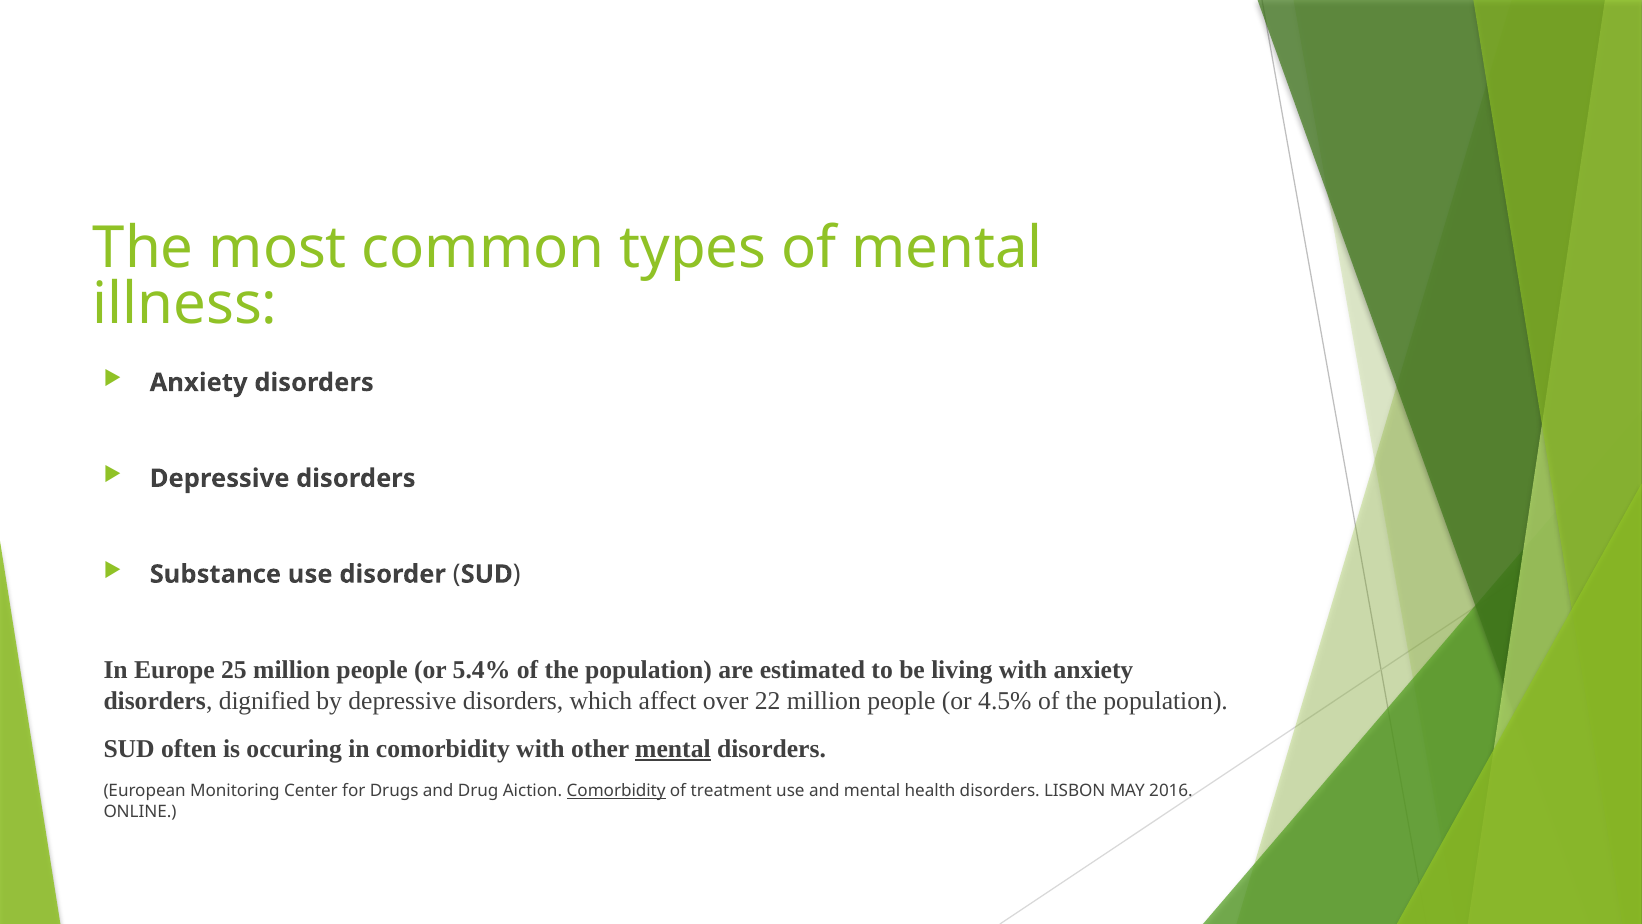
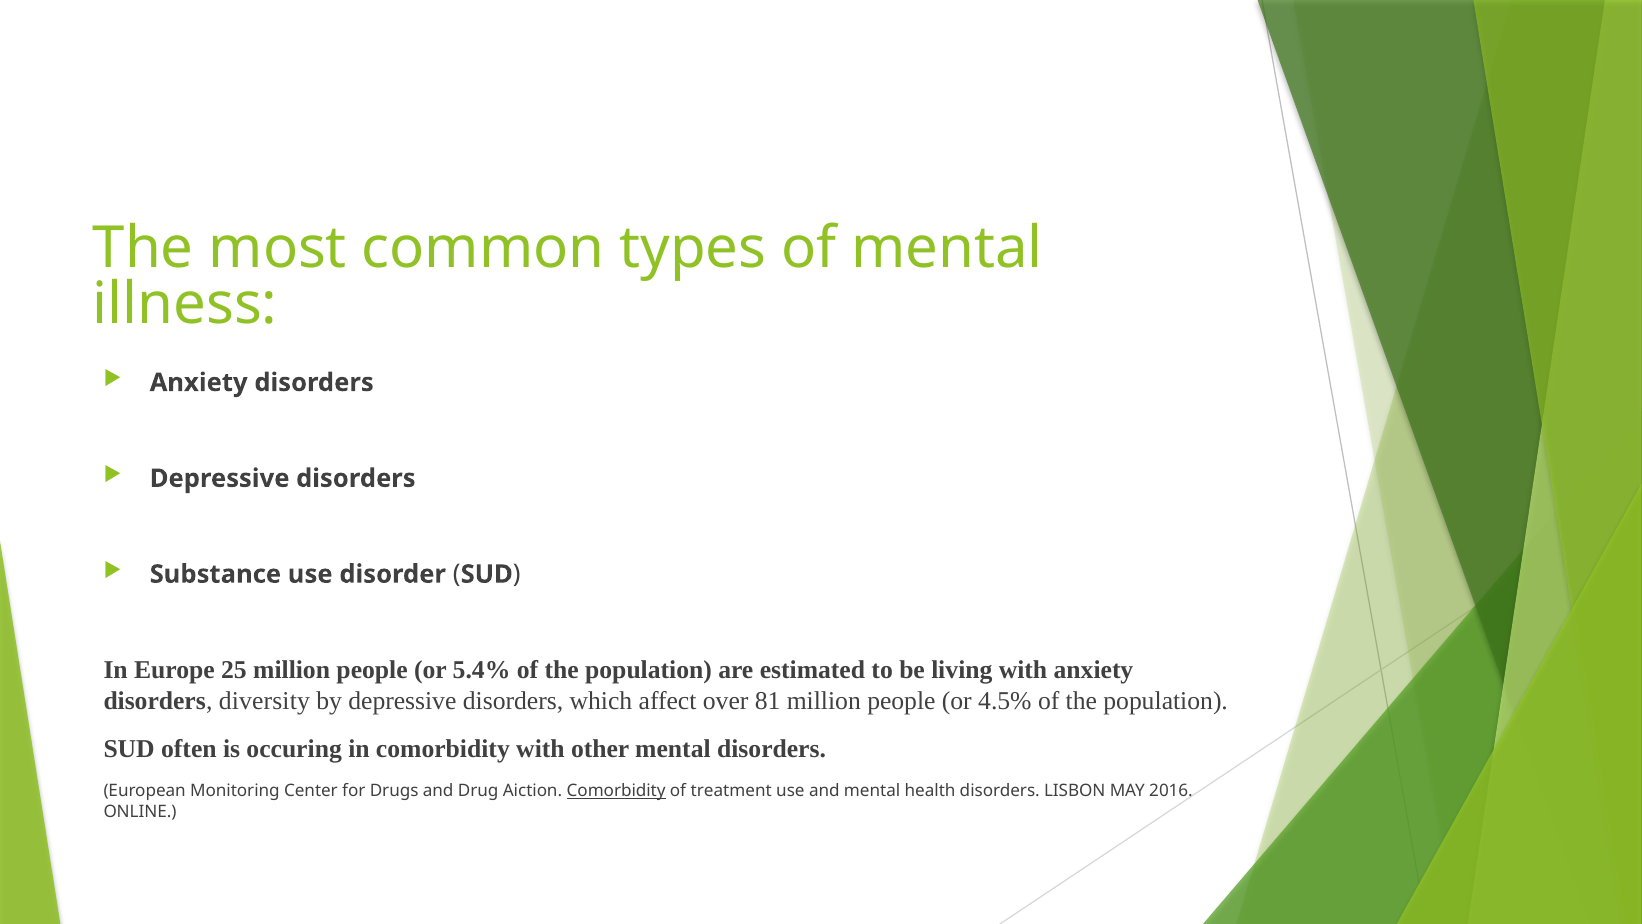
dignified: dignified -> diversity (264, 701)
22: 22 -> 81 (768, 701)
mental underline: present -> none (673, 749)
